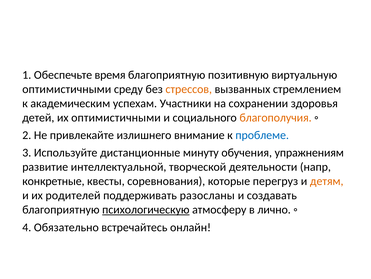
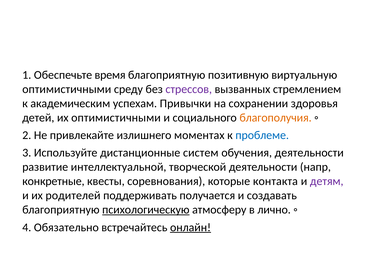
стрессов colour: orange -> purple (189, 89)
Участники: Участники -> Привычки (185, 103)
внимание: внимание -> моментах (199, 135)
минуту: минуту -> систем (201, 152)
обучения упражнениям: упражнениям -> деятельности (309, 152)
перегруз: перегруз -> контакта (275, 181)
детям colour: orange -> purple (327, 181)
разосланы: разосланы -> получается (207, 195)
онлайн underline: none -> present (191, 227)
